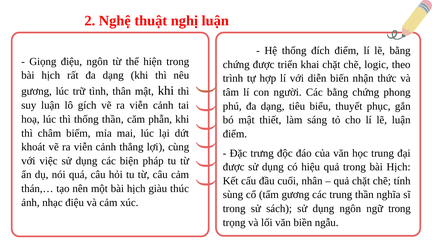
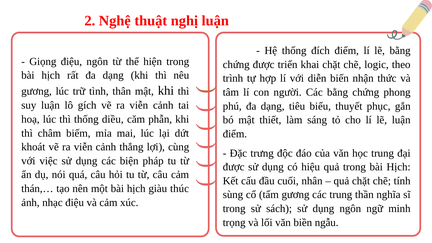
thống thần: thần -> diều (113, 119)
ngữ trong: trong -> minh (399, 209)
